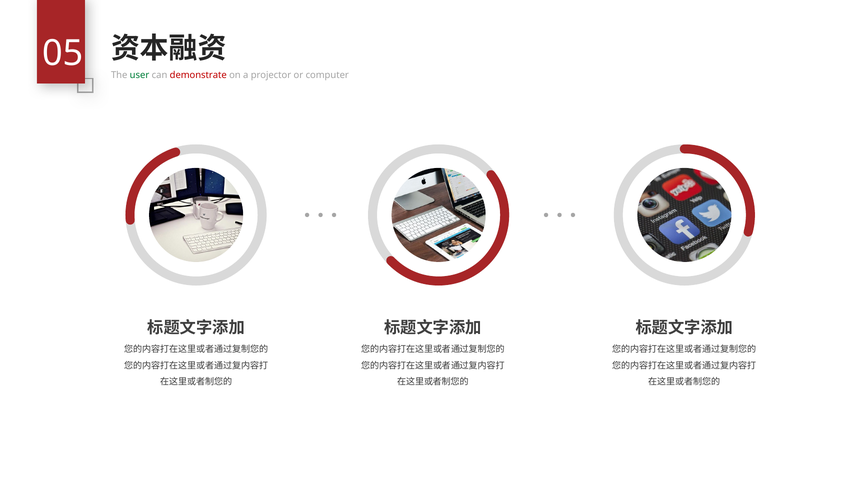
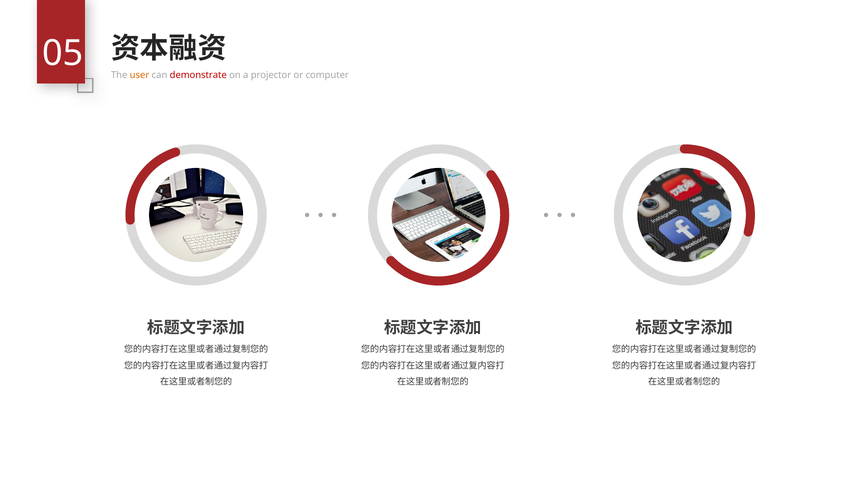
user colour: green -> orange (140, 75)
